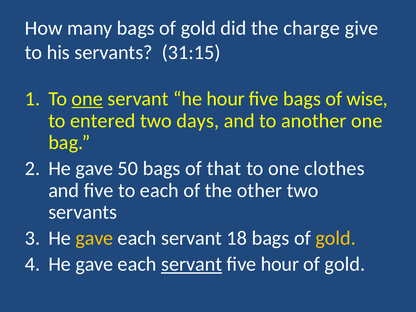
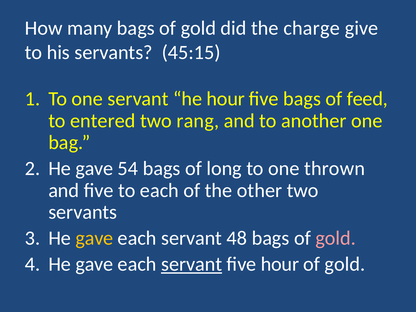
31:15: 31:15 -> 45:15 (191, 52)
one underline: present -> none (87, 99)
wise: wise -> feed (367, 99)
days: days -> rang (198, 121)
50: 50 -> 54 (128, 169)
that: that -> long (224, 169)
clothes: clothes -> thrown (335, 169)
18: 18 -> 48 (237, 238)
gold colour: yellow -> pink (336, 238)
